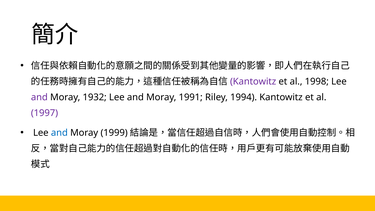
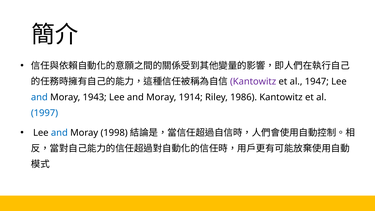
1998: 1998 -> 1947 (317, 82)
and colour: purple -> blue (39, 97)
1932: 1932 -> 1943 (95, 97)
1991: 1991 -> 1914 (191, 97)
1994: 1994 -> 1986 (244, 97)
1997 colour: purple -> blue (44, 113)
1999: 1999 -> 1998 (114, 133)
